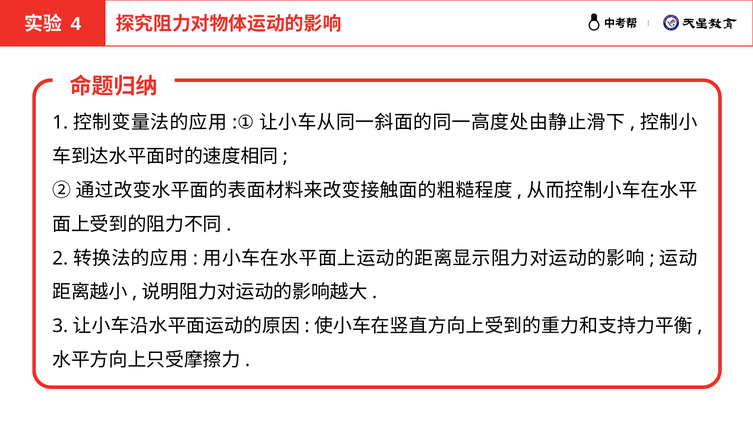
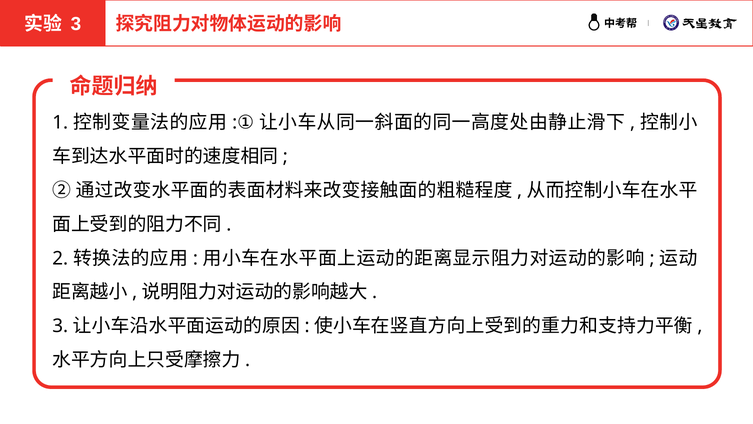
4: 4 -> 3 (76, 24)
